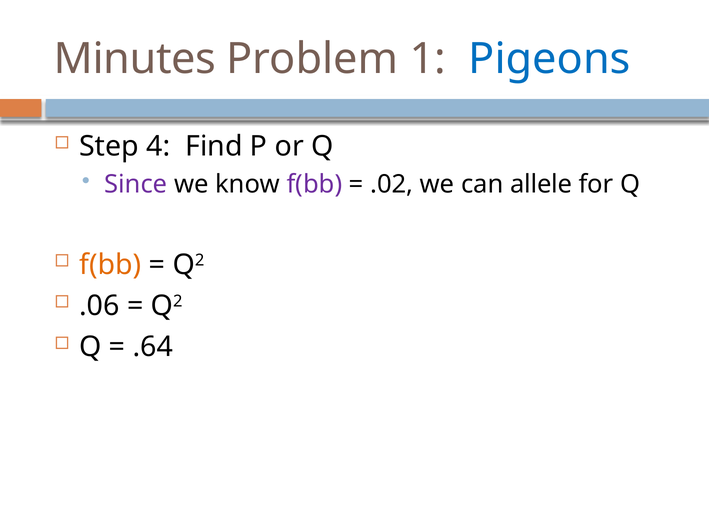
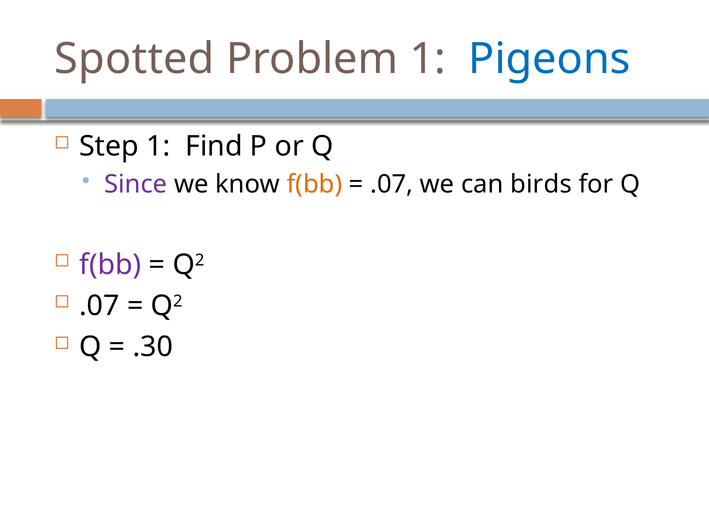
Minutes: Minutes -> Spotted (135, 59)
Step 4: 4 -> 1 (158, 147)
f(bb colour: purple -> orange (314, 184)
.02: .02 -> .07 (392, 184)
allele: allele -> birds (541, 184)
f(bb colour: orange -> purple (110, 265)
.06: .06 -> .07 (99, 306)
.64: .64 -> .30 (153, 348)
